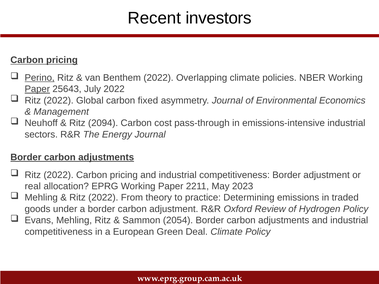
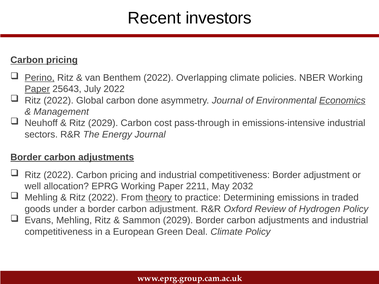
fixed: fixed -> done (148, 100)
Economics underline: none -> present (342, 100)
Ritz 2094: 2094 -> 2029 (103, 123)
real: real -> well (33, 186)
2023: 2023 -> 2032 (243, 186)
theory underline: none -> present (159, 198)
Sammon 2054: 2054 -> 2029 (178, 221)
